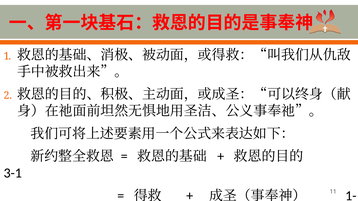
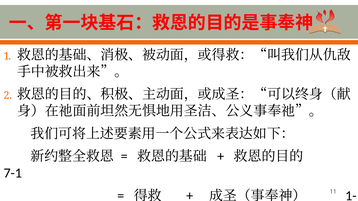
3-1: 3-1 -> 7-1 (13, 173)
